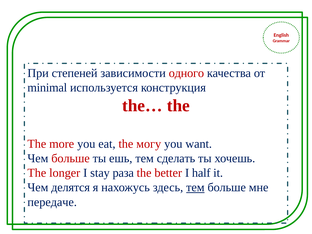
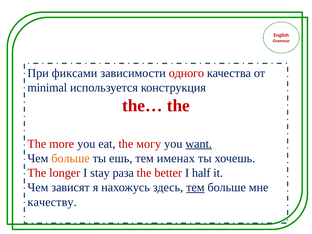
степеней: степеней -> фиксами (74, 73)
want underline: none -> present (199, 144)
больше colour: red -> orange (71, 158)
сделать: сделать -> именах (176, 158)
делятся: делятся -> зависят (71, 187)
передаче: передаче -> качеству (52, 202)
